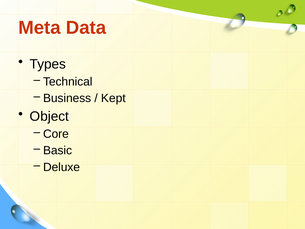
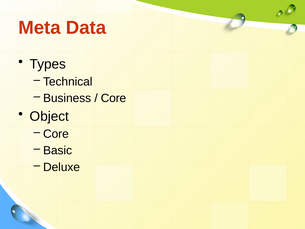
Kept: Kept -> Core (113, 98)
